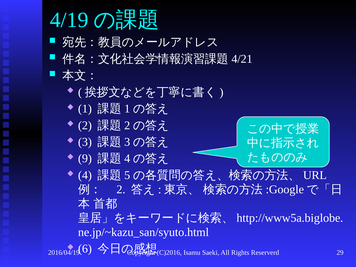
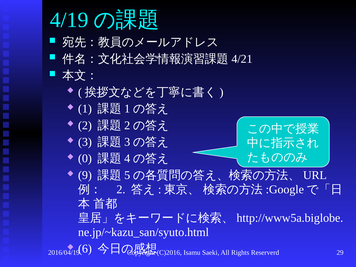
9: 9 -> 0 (85, 159)
4: 4 -> 9 (85, 175)
